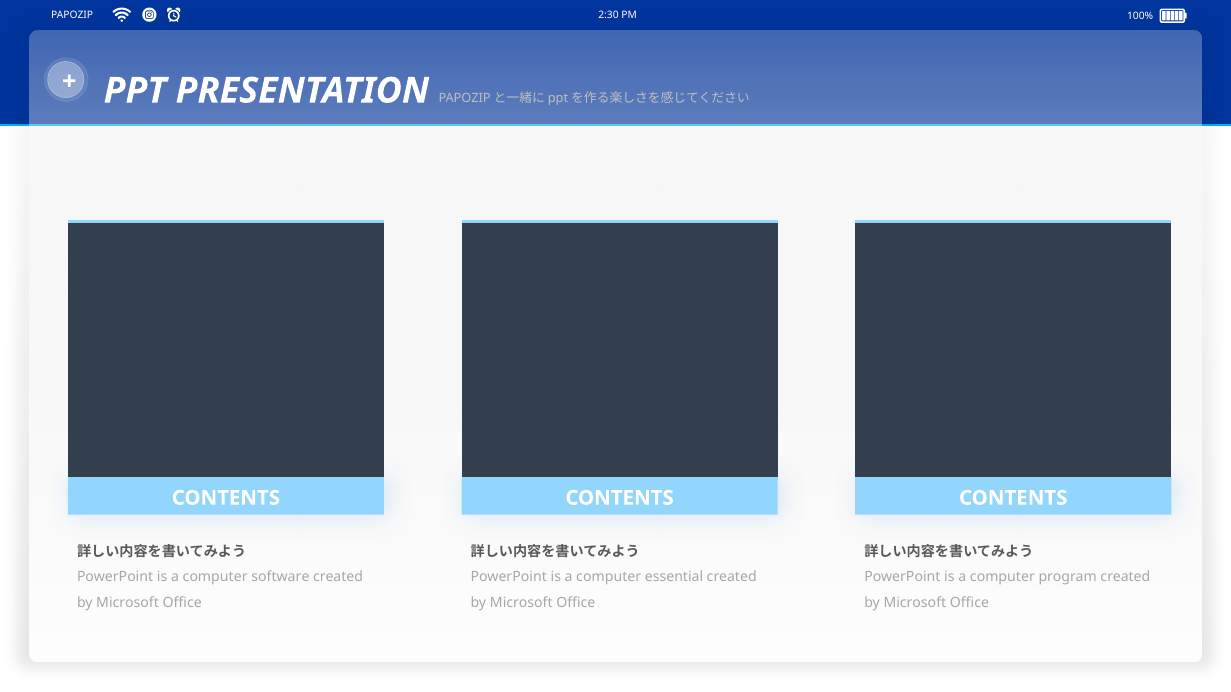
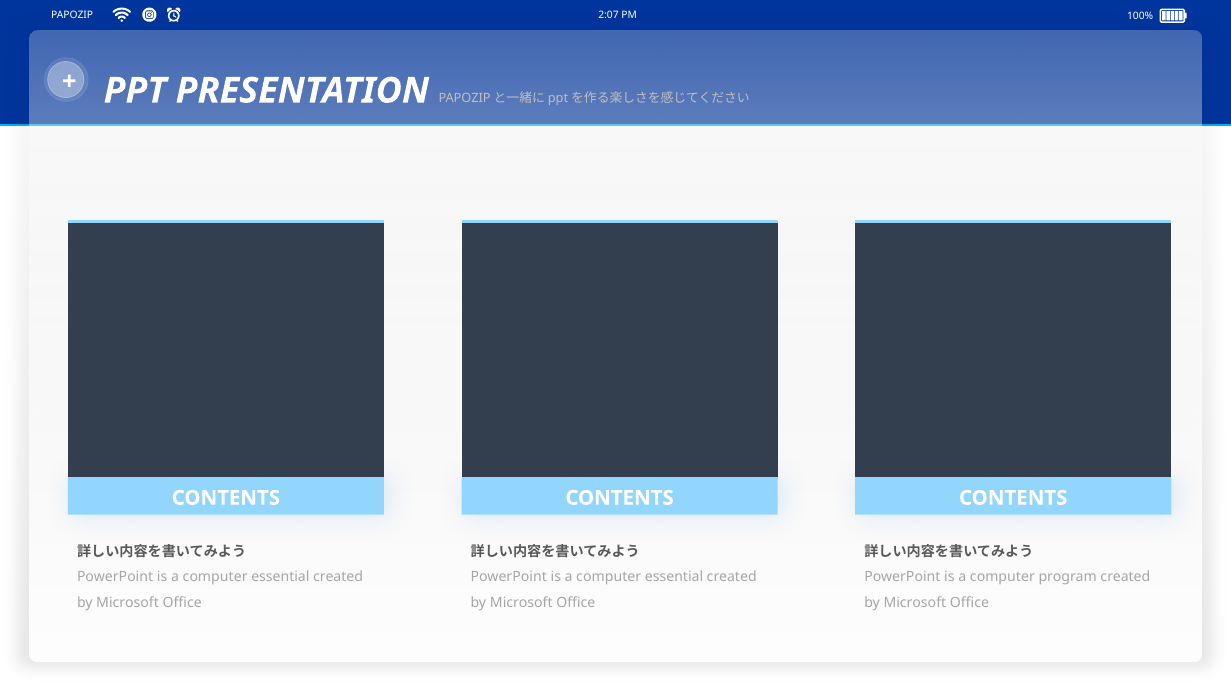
2:30: 2:30 -> 2:07 (609, 15)
software: software -> essential (280, 577)
